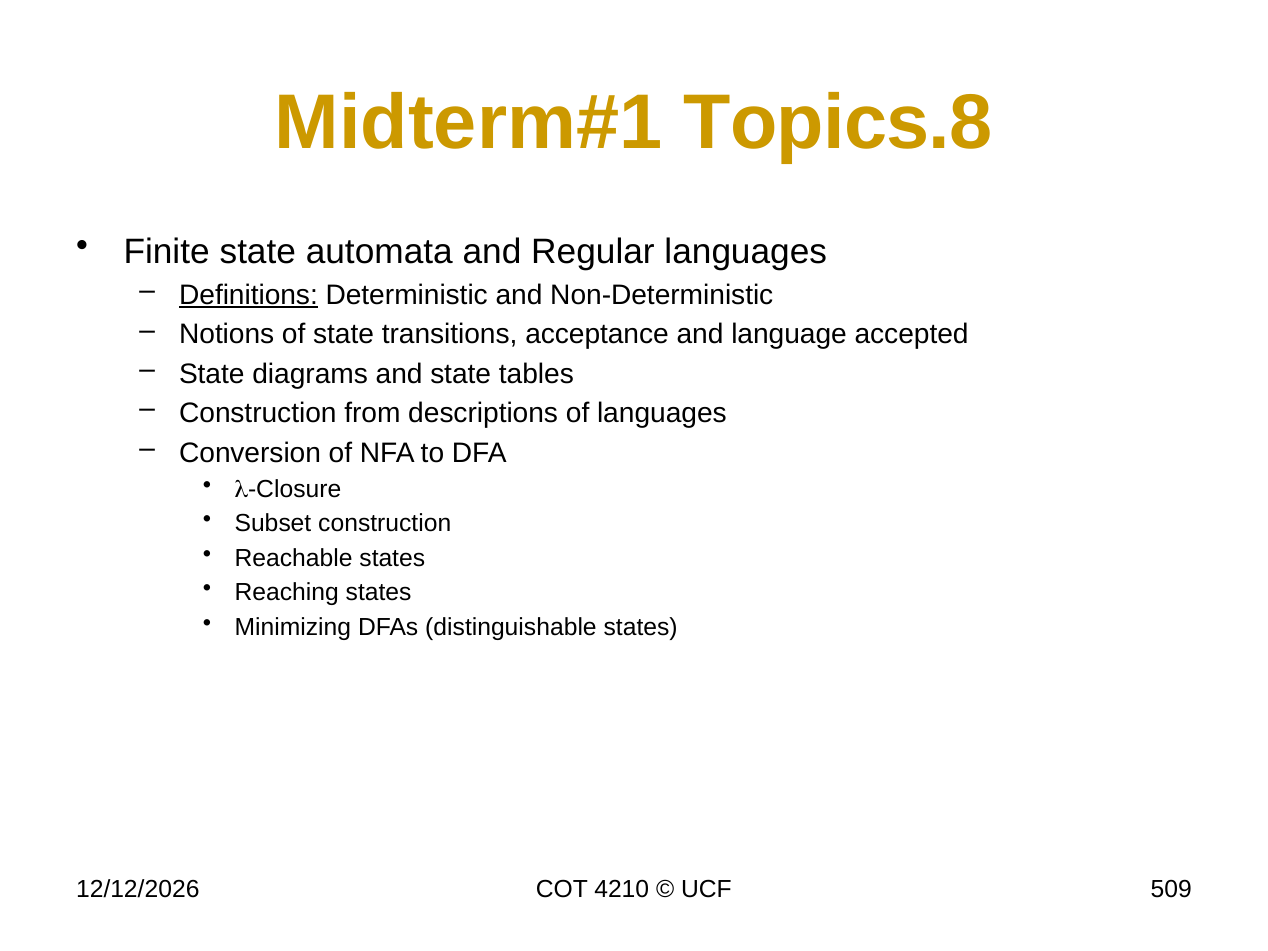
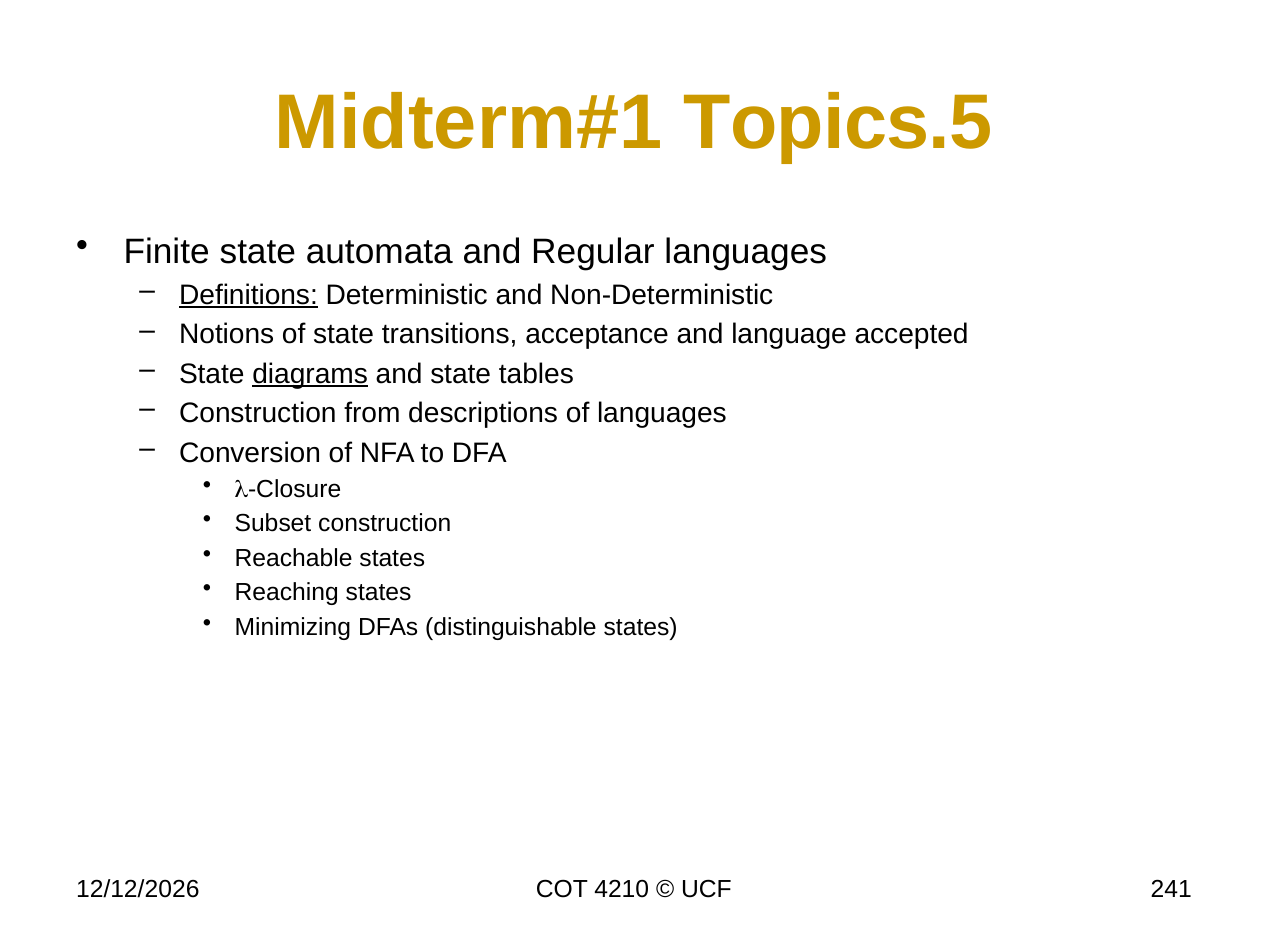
Topics.8: Topics.8 -> Topics.5 (838, 123)
diagrams underline: none -> present (310, 374)
509: 509 -> 241 (1171, 889)
